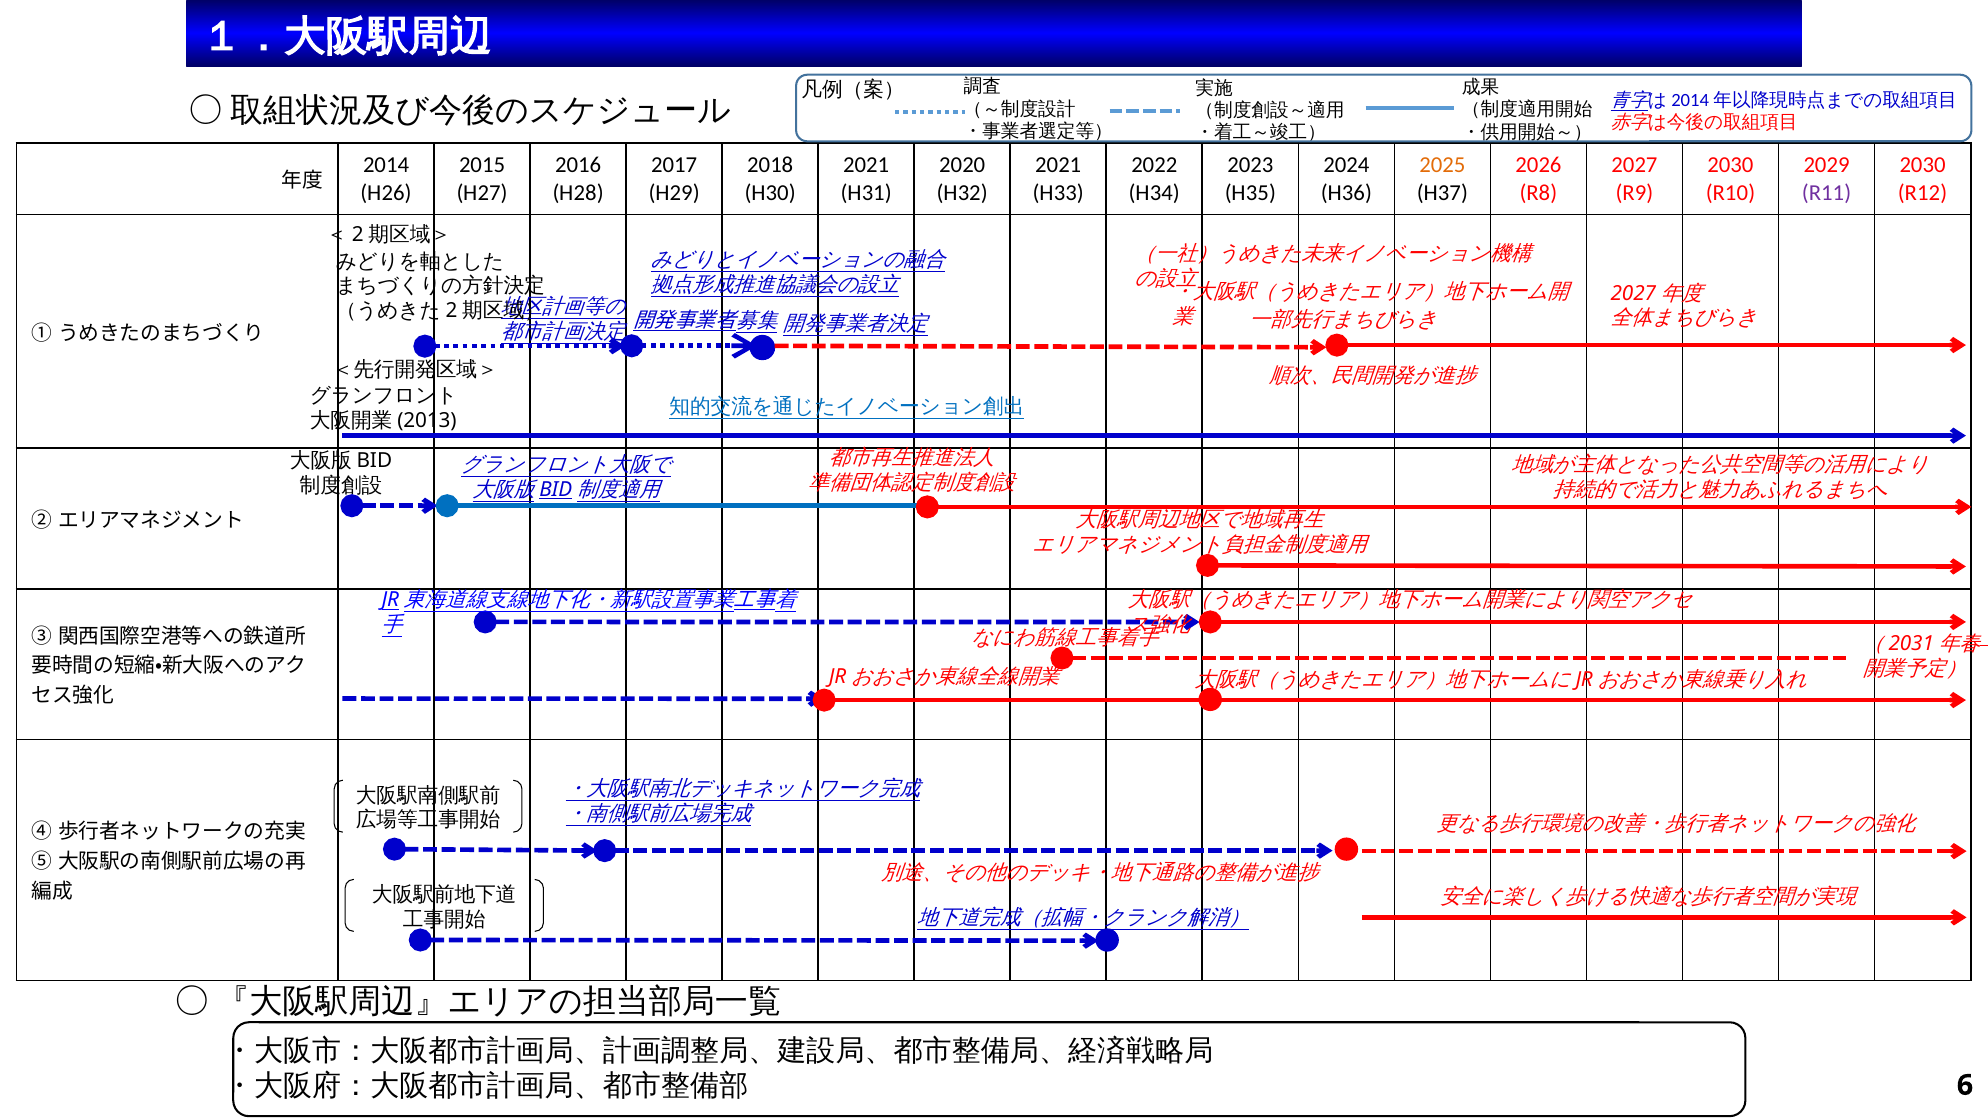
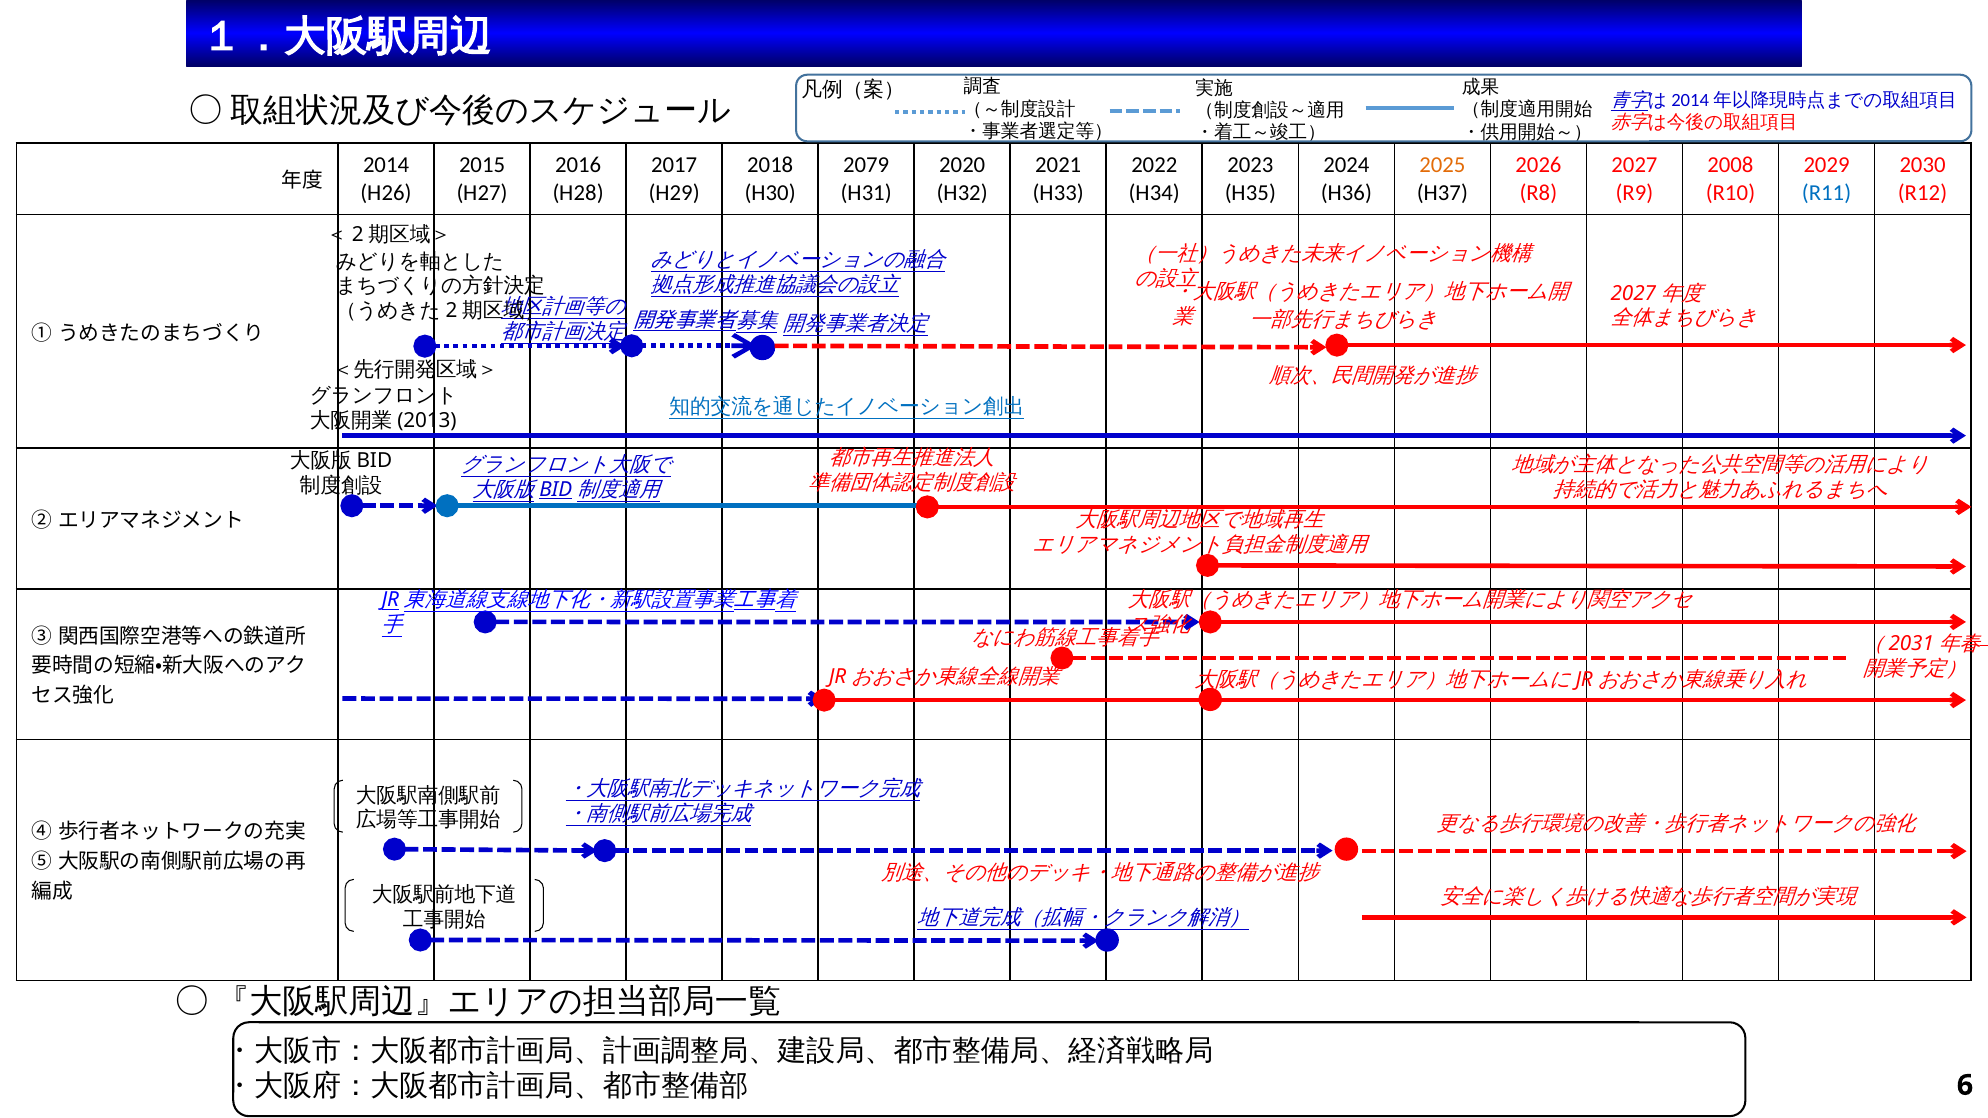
2021: 2021 -> 2079 (866, 165)
2030: 2030 -> 2008 (1730, 165)
R11 colour: purple -> blue (1827, 193)
